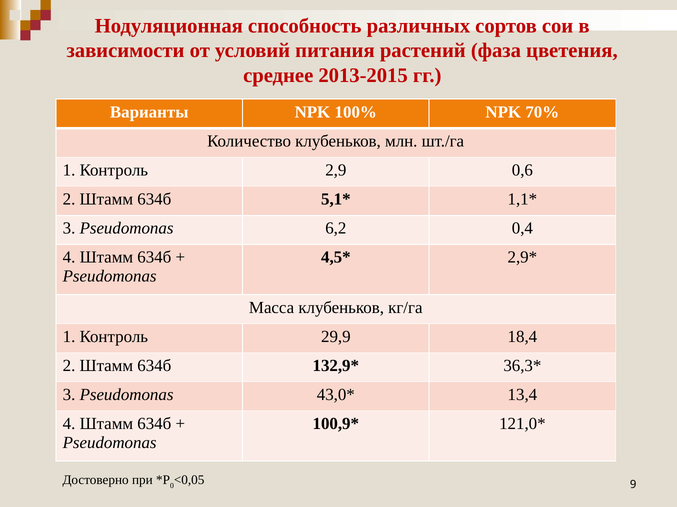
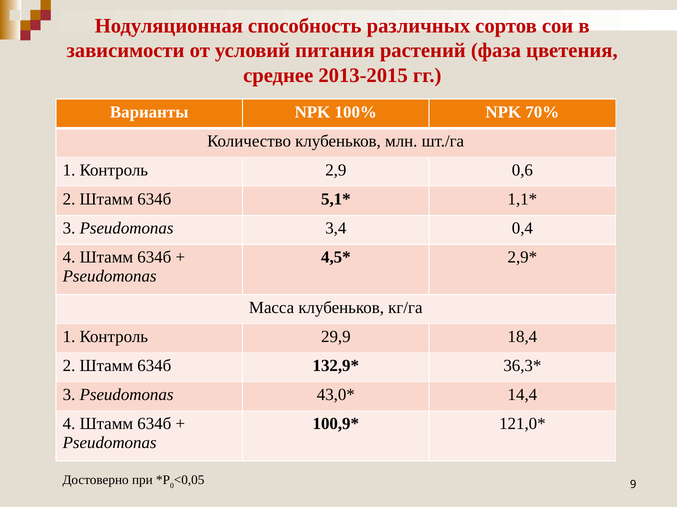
6,2: 6,2 -> 3,4 (336, 229)
13,4: 13,4 -> 14,4 (522, 395)
